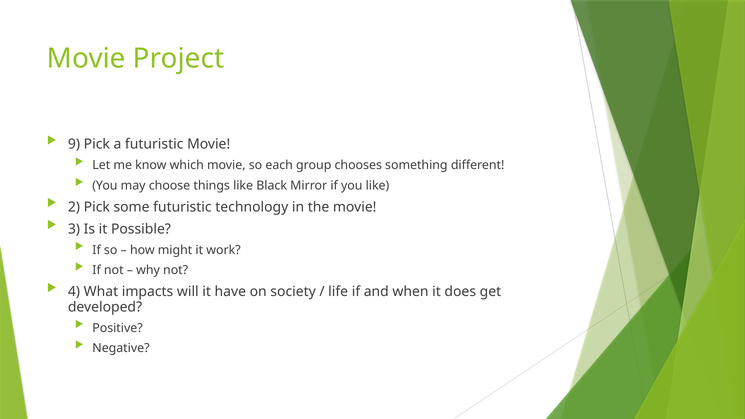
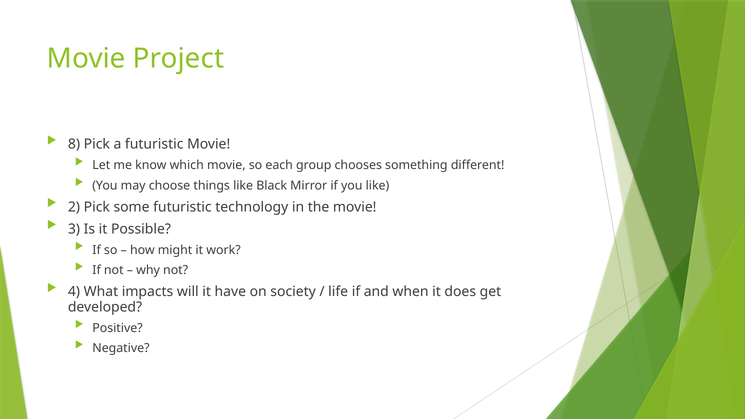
9: 9 -> 8 (74, 144)
